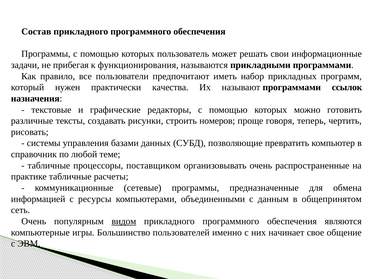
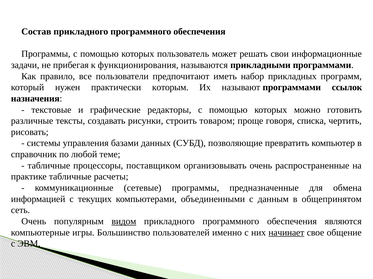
качества: качества -> которым (170, 88)
номеров: номеров -> товаром (217, 121)
теперь: теперь -> списка (312, 121)
ресурсы: ресурсы -> текущих (95, 200)
начинает underline: none -> present (286, 233)
